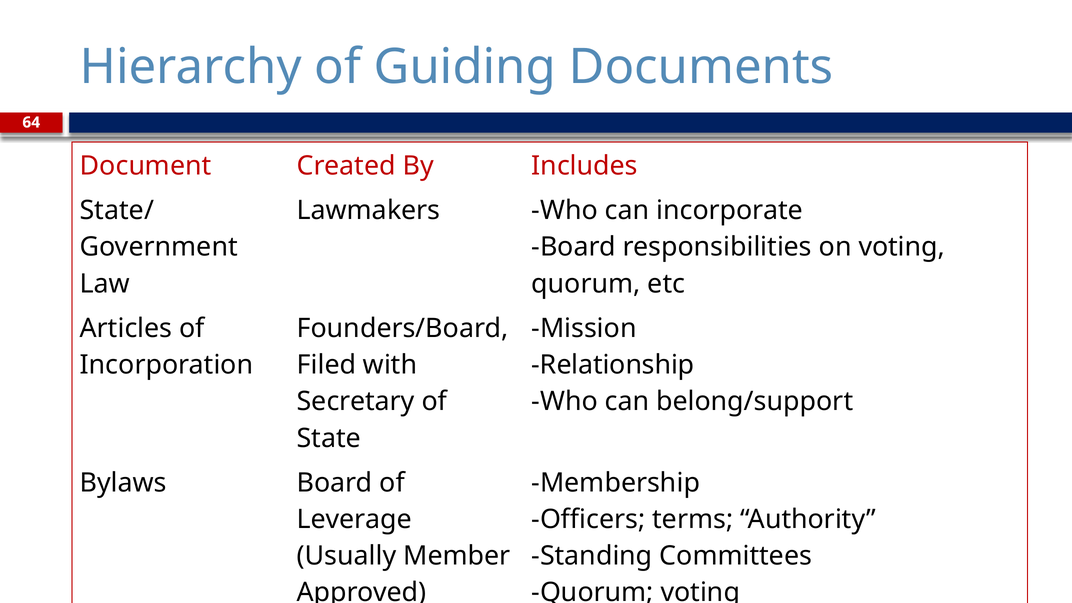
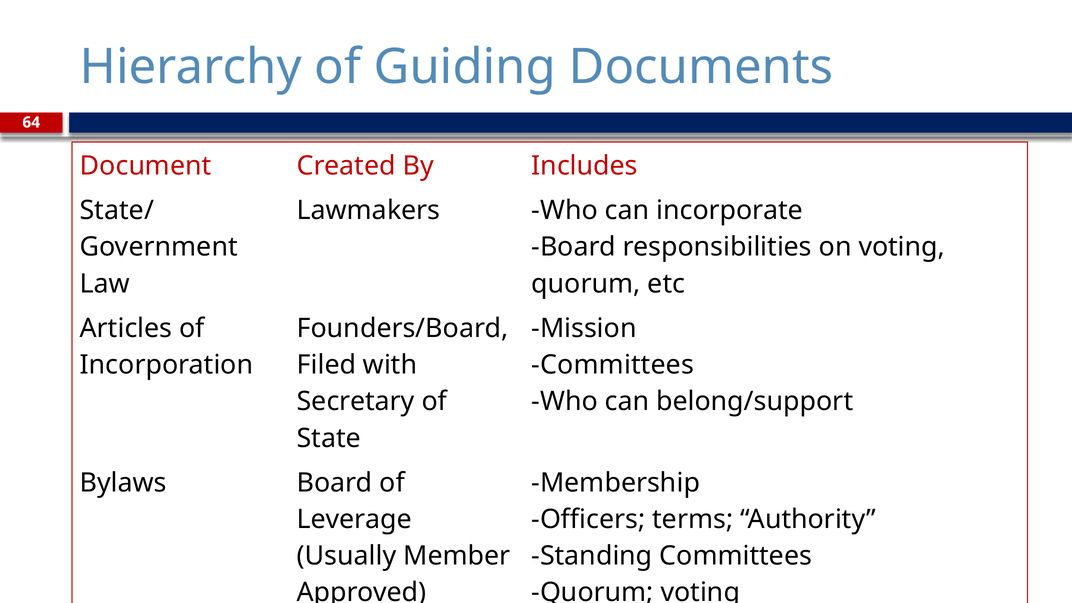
Relationship: Relationship -> Committees (613, 365)
